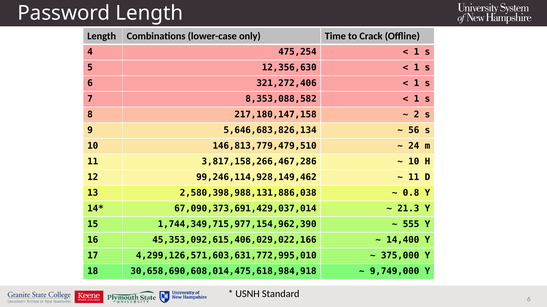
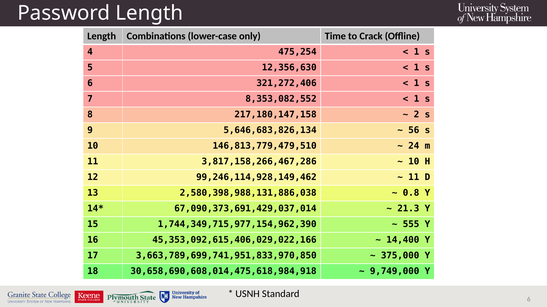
8,353,088,582: 8,353,088,582 -> 8,353,082,552 (281, 99)
4,299,126,571,603,631,772,995,010: 4,299,126,571,603,631,772,995,010 -> 3,663,789,699,741,951,833,970,850 (226, 256)
